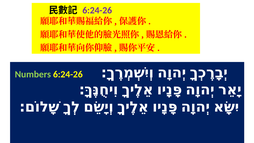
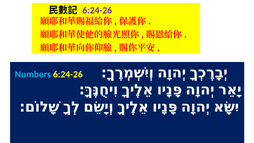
Numbers colour: light green -> light blue (33, 74)
